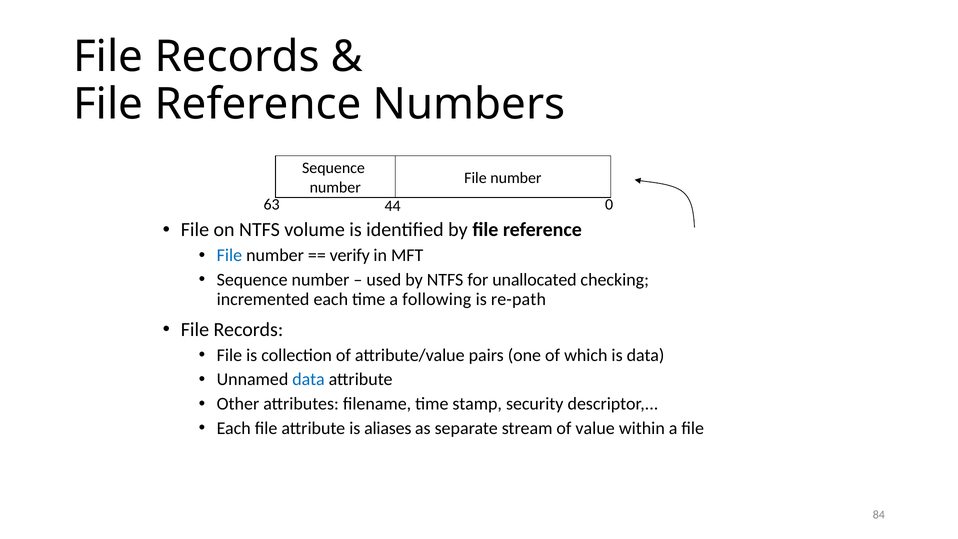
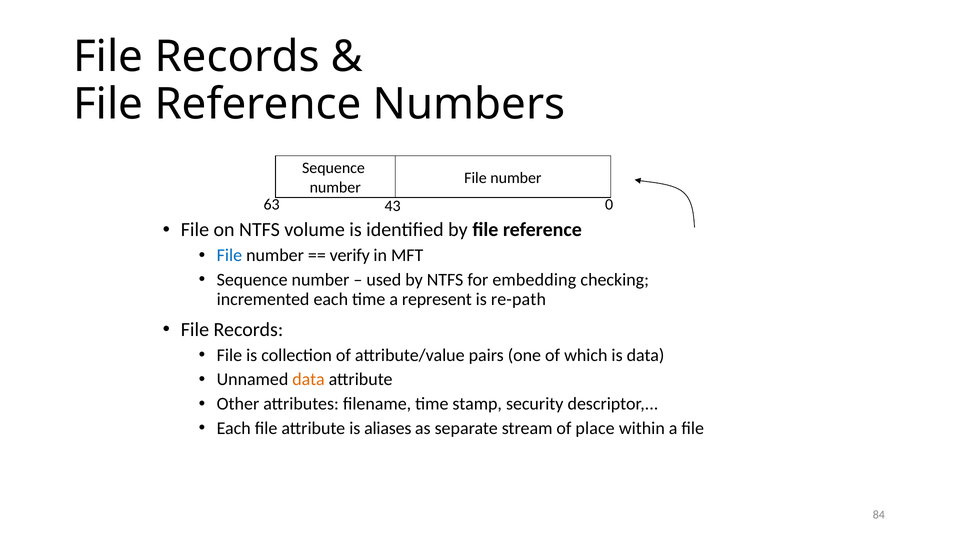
44: 44 -> 43 (393, 206)
unallocated: unallocated -> embedding (534, 280)
following: following -> represent (437, 299)
data colour: blue -> orange (309, 379)
value: value -> place (595, 428)
